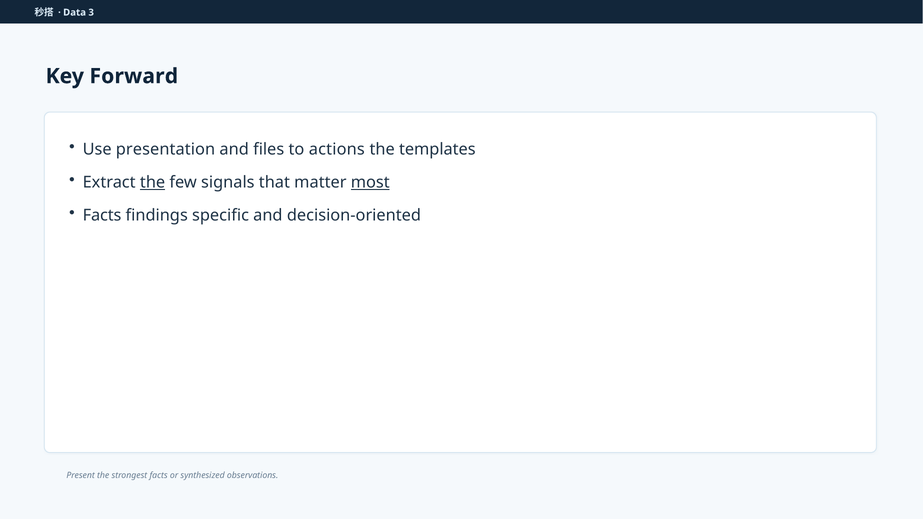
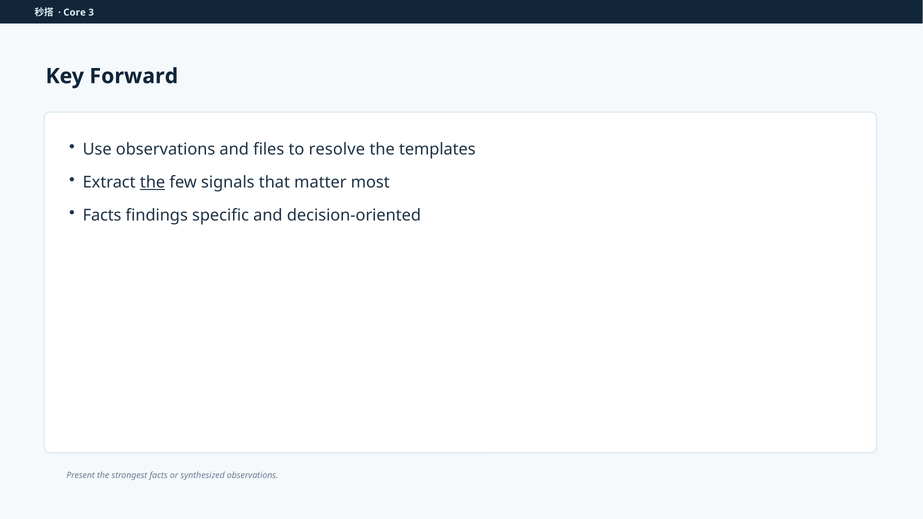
Data: Data -> Core (75, 12)
Use presentation: presentation -> observations (166, 149)
actions: actions -> resolve (337, 149)
most underline: present -> none (370, 182)
